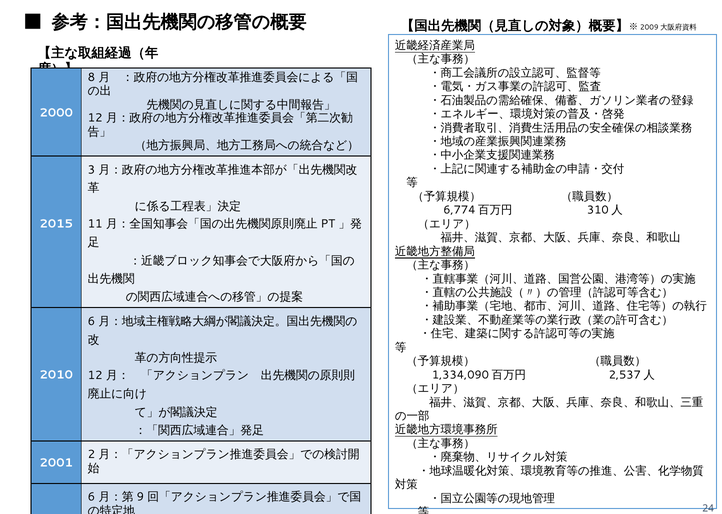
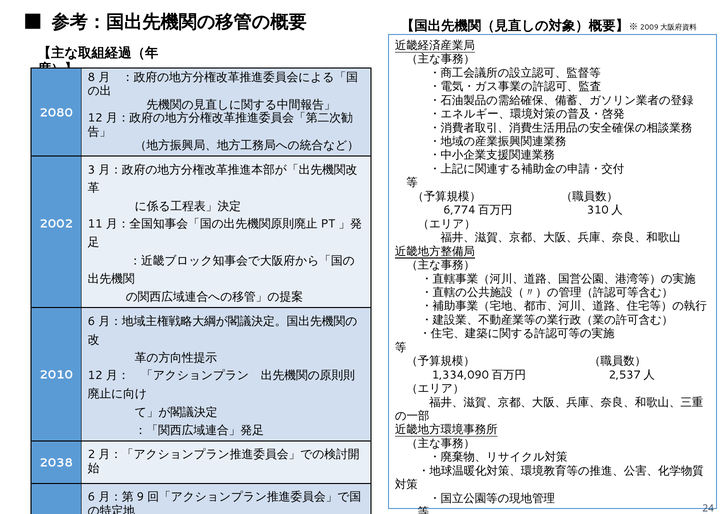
2000: 2000 -> 2080 (56, 113)
2015: 2015 -> 2002 (56, 224)
2001: 2001 -> 2038 (56, 463)
